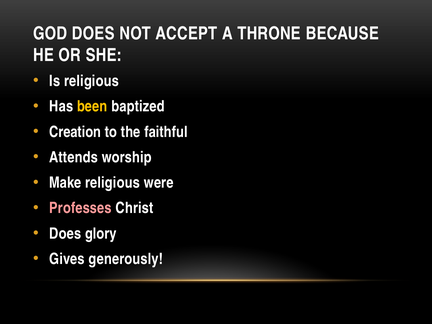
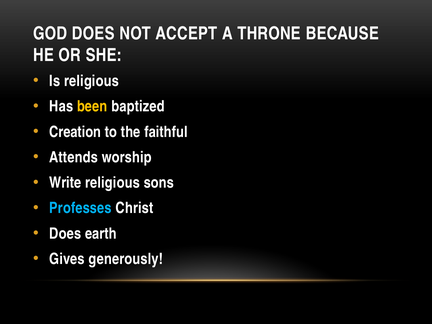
Make: Make -> Write (65, 183)
were: were -> sons (159, 183)
Professes colour: pink -> light blue (80, 208)
glory: glory -> earth (101, 234)
